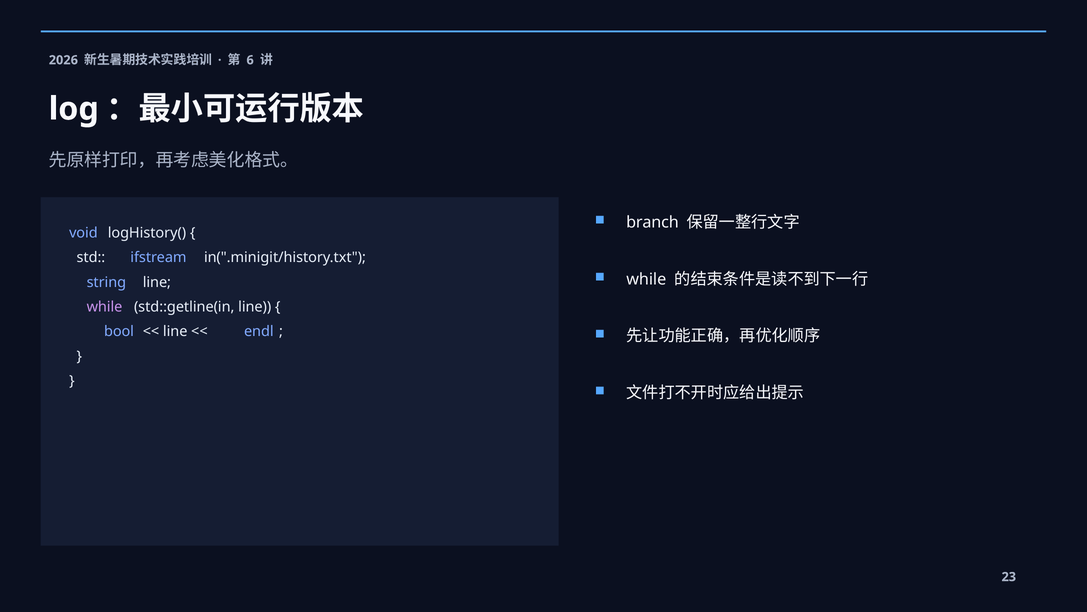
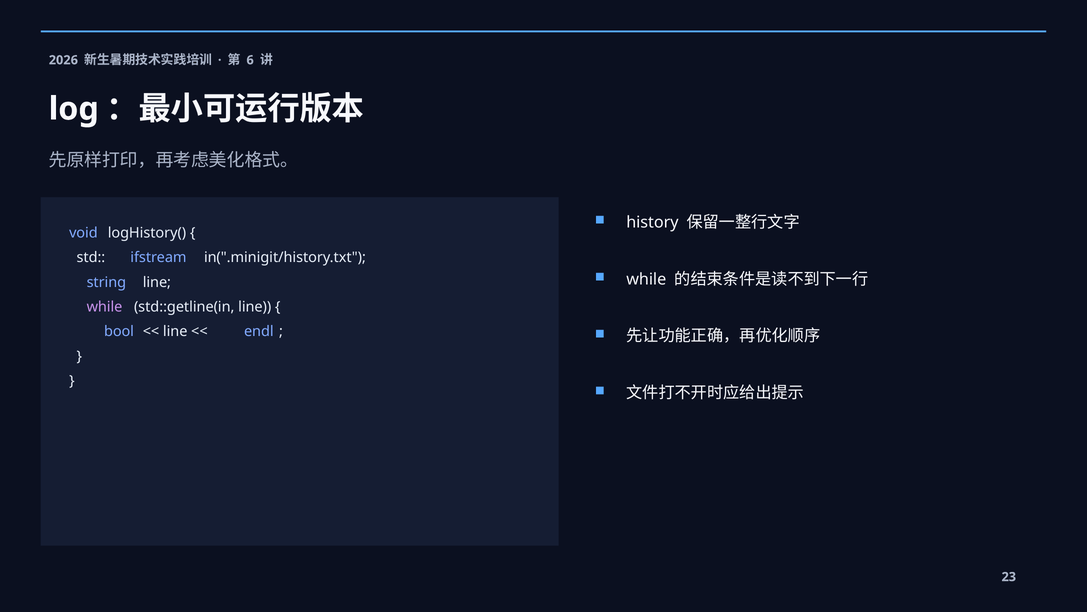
branch: branch -> history (652, 222)
